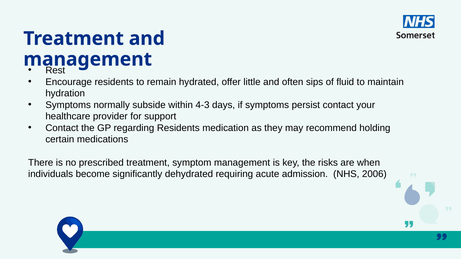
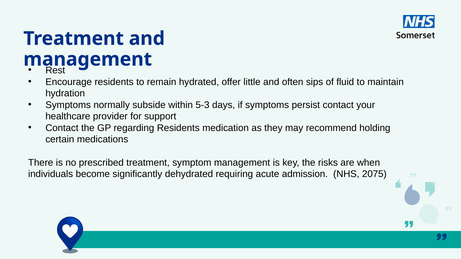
4-3: 4-3 -> 5-3 (202, 105)
2006: 2006 -> 2075 (374, 174)
